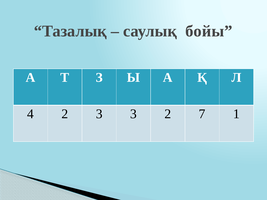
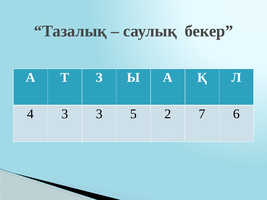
бойы: бойы -> бекер (209, 31)
4 2: 2 -> 3 (65, 114)
3 3: 3 -> 5 (133, 114)
1: 1 -> 6 (236, 114)
